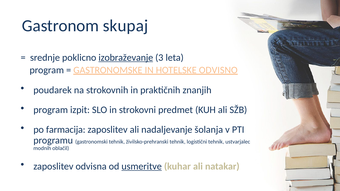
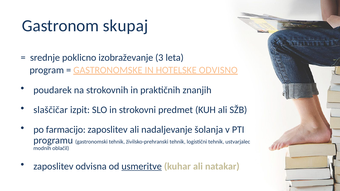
izobraževanje underline: present -> none (126, 58)
program: program -> slaščičar (51, 110)
farmacija: farmacija -> farmacijo (66, 130)
